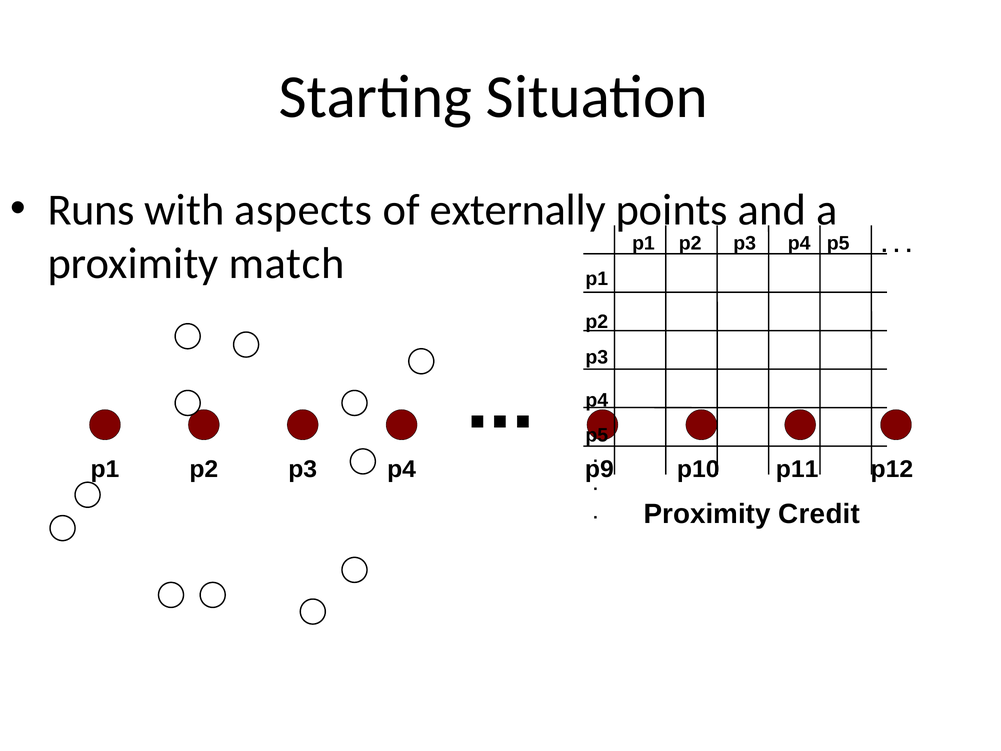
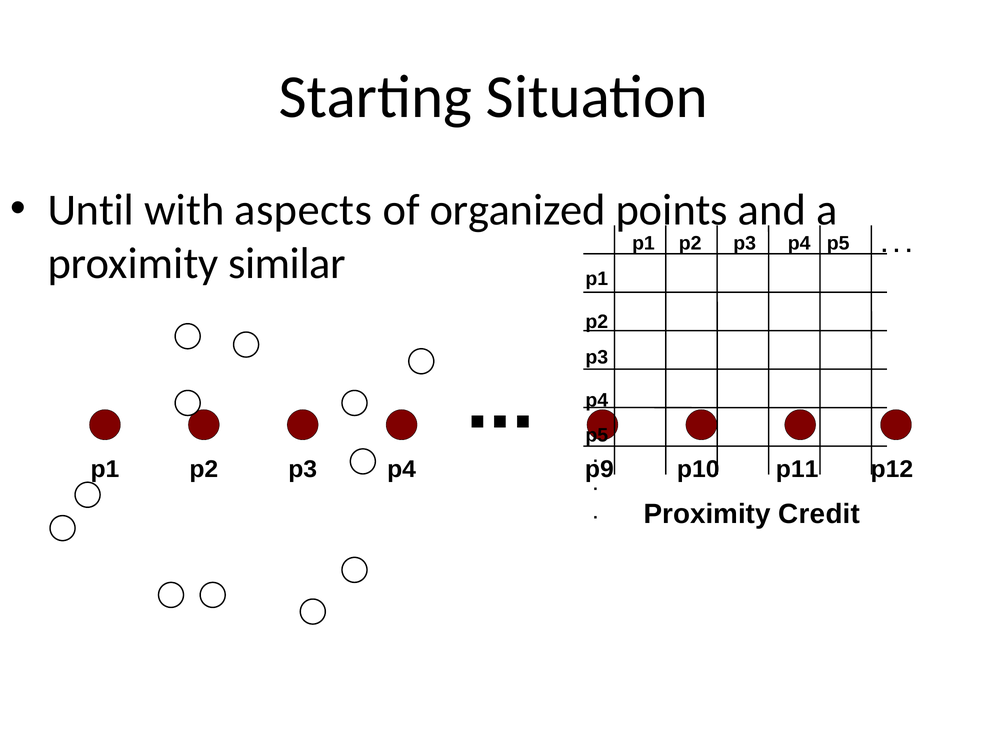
Runs: Runs -> Until (91, 210)
externally: externally -> organized (518, 210)
match: match -> similar (287, 263)
